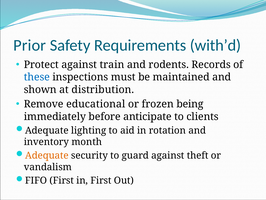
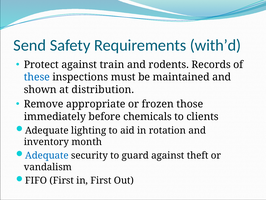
Prior: Prior -> Send (30, 45)
educational: educational -> appropriate (96, 104)
being: being -> those (190, 104)
anticipate: anticipate -> chemicals (147, 116)
Adequate colour: orange -> blue (47, 155)
